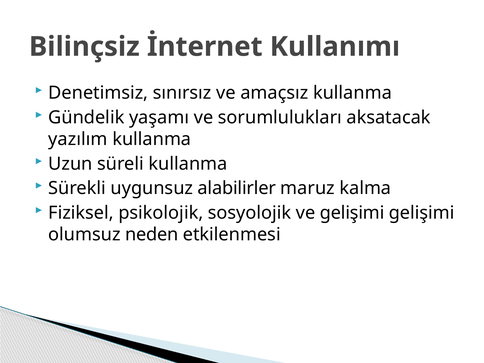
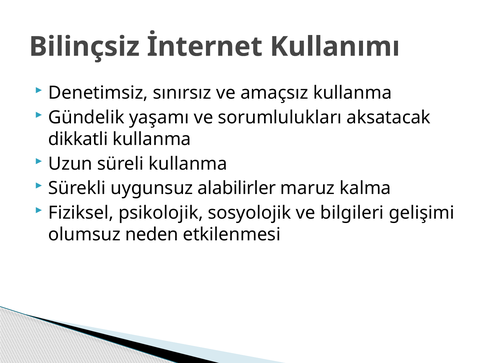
yazılım: yazılım -> dikkatli (78, 139)
ve gelişimi: gelişimi -> bilgileri (352, 213)
